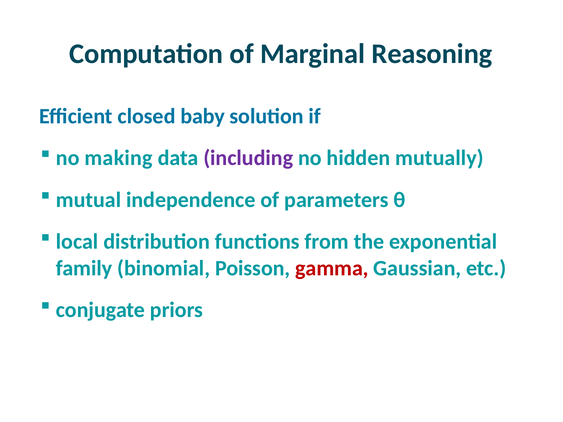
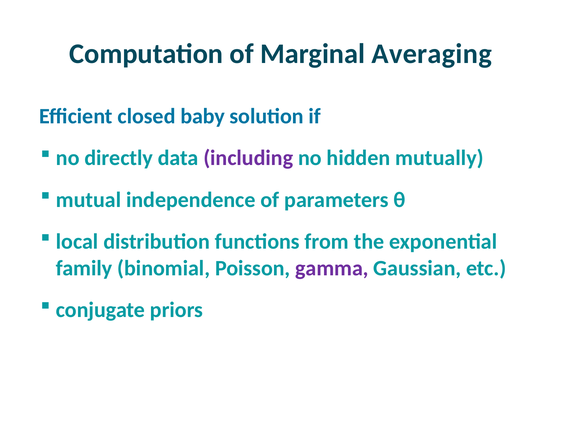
Reasoning: Reasoning -> Averaging (432, 54)
making: making -> directly (119, 158)
gamma colour: red -> purple (332, 268)
